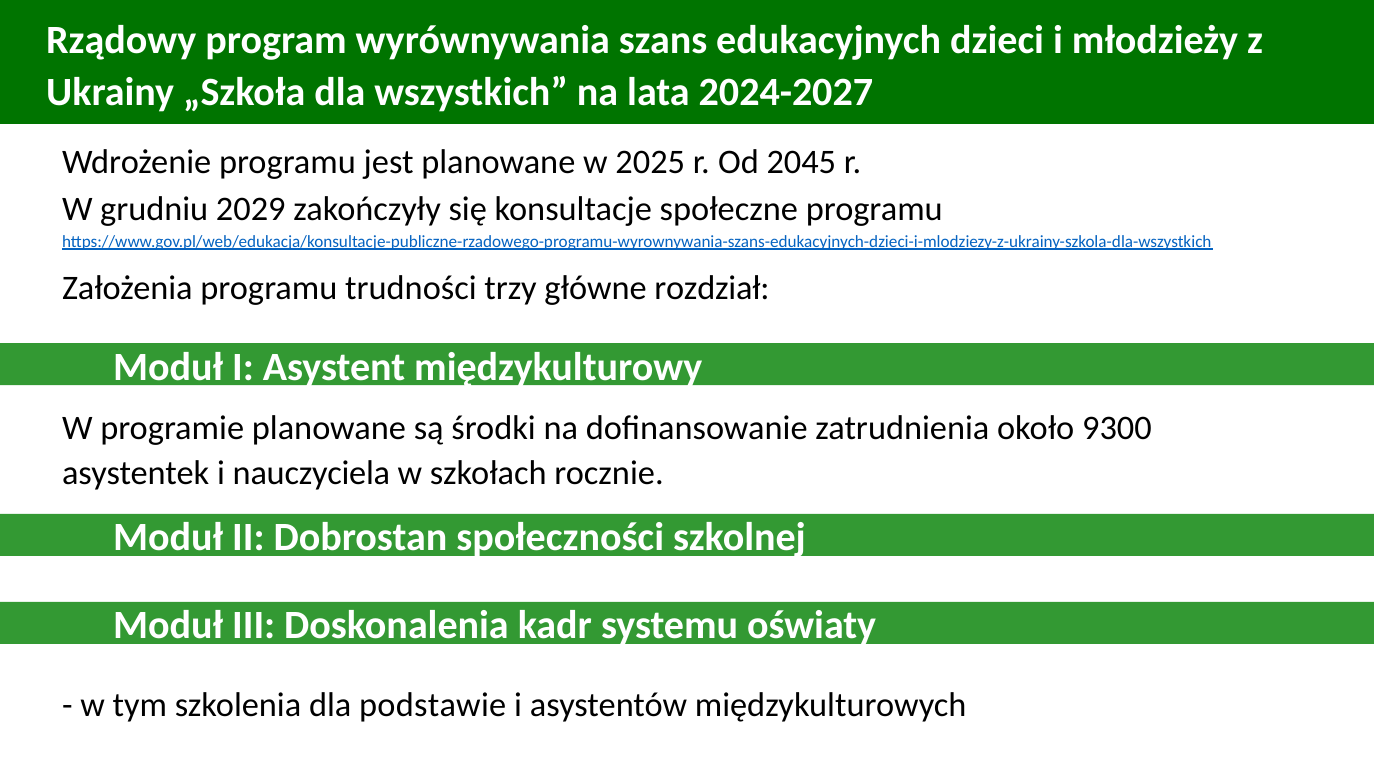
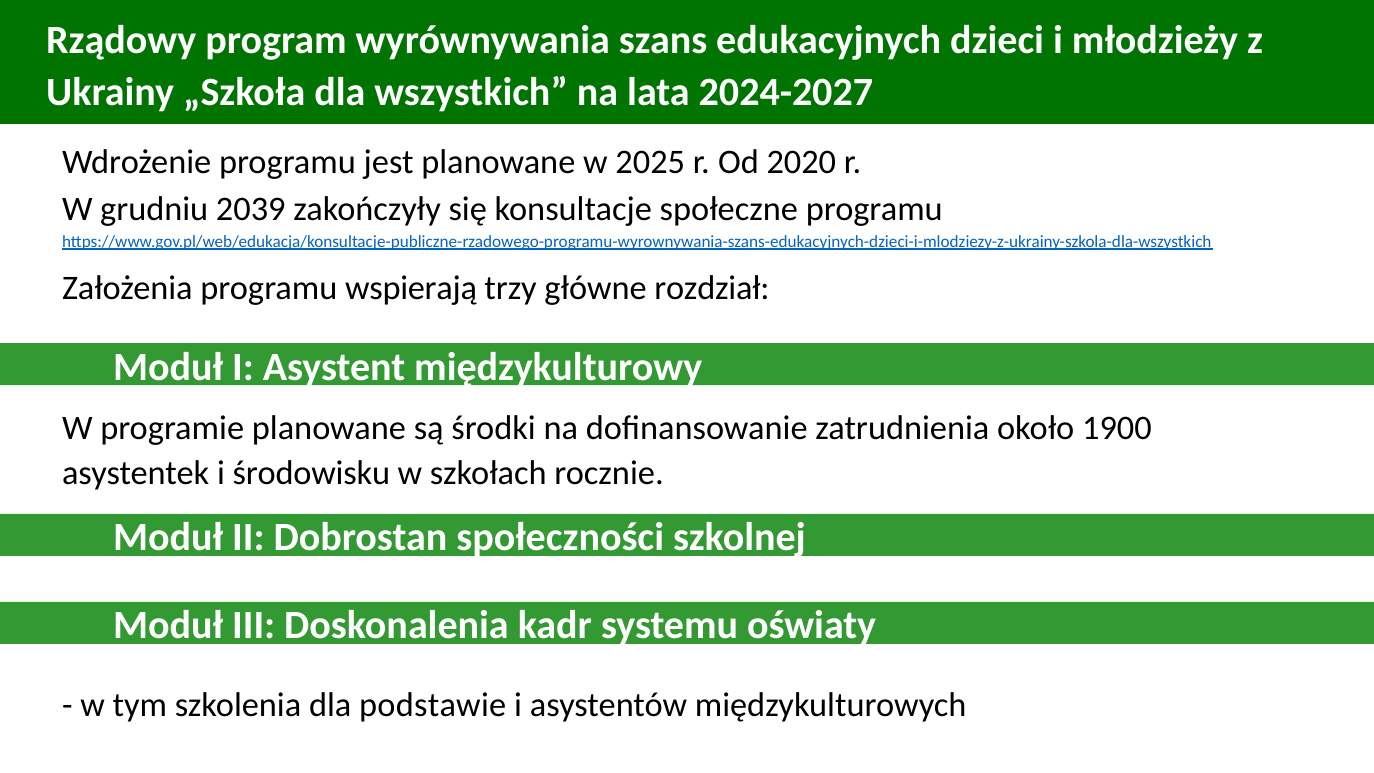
2045: 2045 -> 2020 (801, 162)
2029: 2029 -> 2039 (251, 209)
trudności: trudności -> wspierają (411, 288)
9300: 9300 -> 1900 (1117, 428)
nauczyciela: nauczyciela -> środowisku (311, 473)
